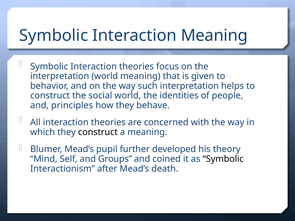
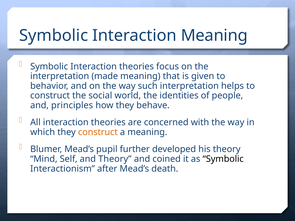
interpretation world: world -> made (105, 76)
construct colour: black -> orange (98, 132)
and Groups: Groups -> Theory (115, 159)
